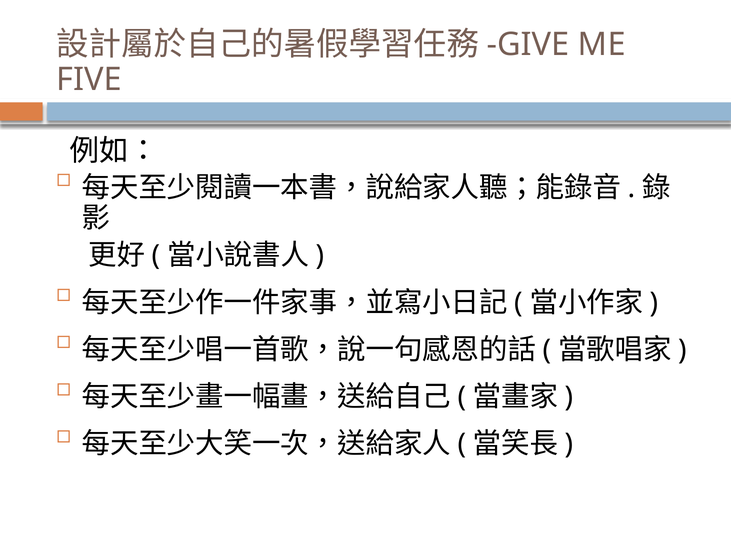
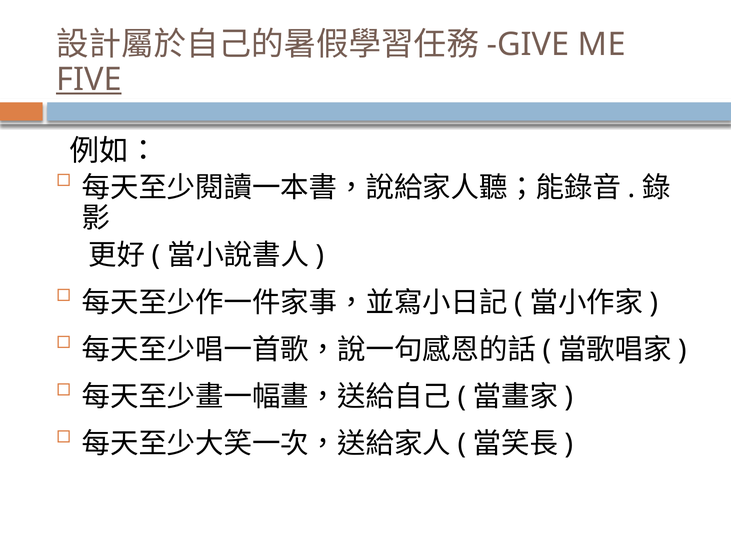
FIVE underline: none -> present (89, 80)
